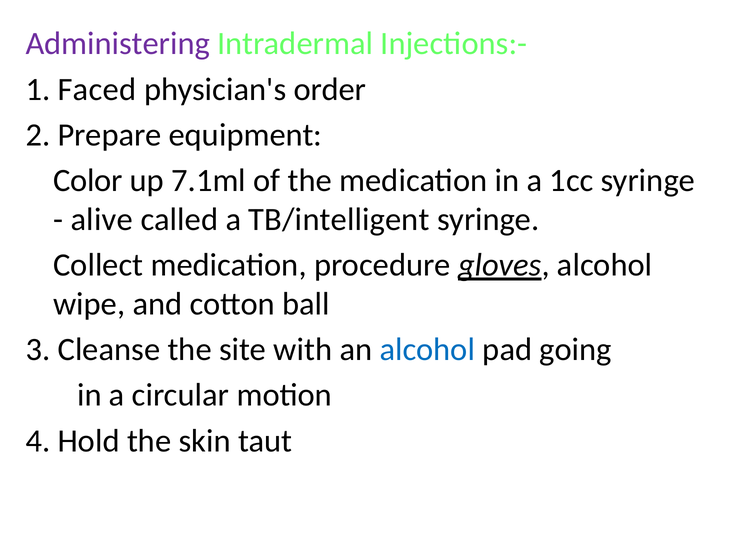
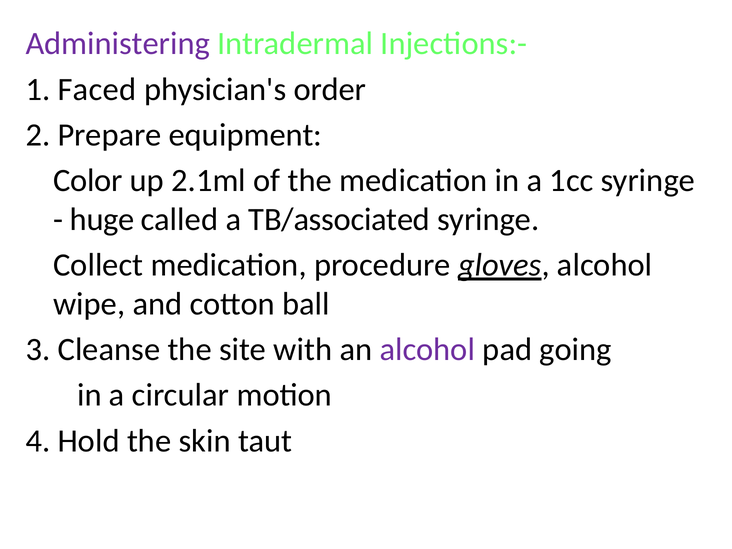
7.1ml: 7.1ml -> 2.1ml (209, 180)
alive: alive -> huge (102, 219)
TB/intelligent: TB/intelligent -> TB/associated (339, 219)
alcohol colour: blue -> purple (427, 350)
